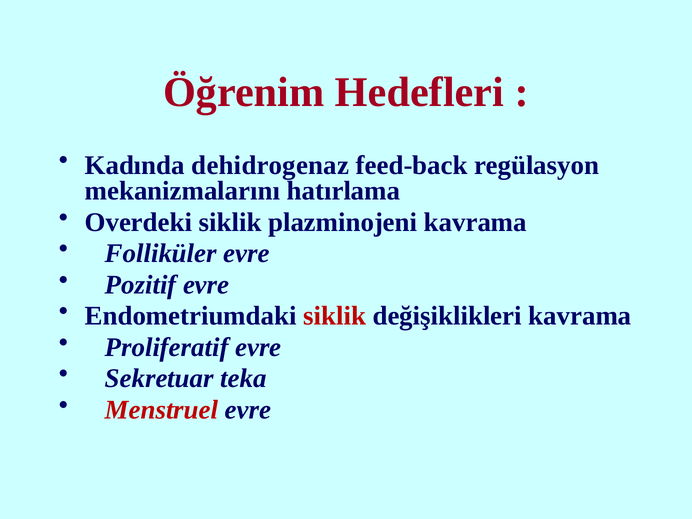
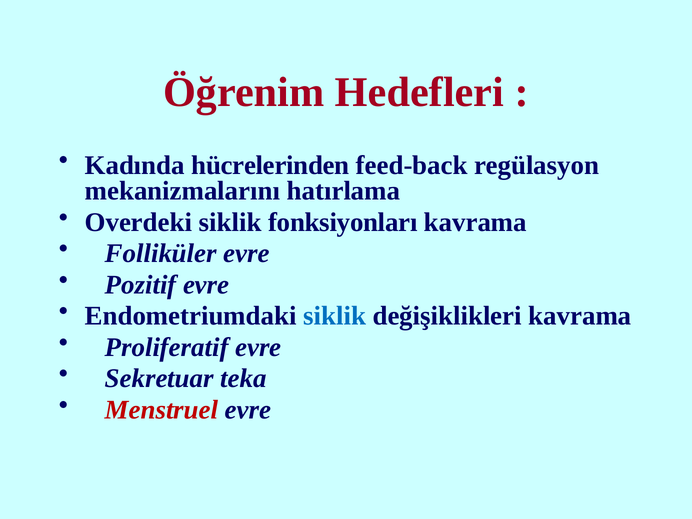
dehidrogenaz: dehidrogenaz -> hücrelerinden (270, 165)
plazminojeni: plazminojeni -> fonksiyonları (343, 222)
siklik colour: red -> blue (335, 316)
